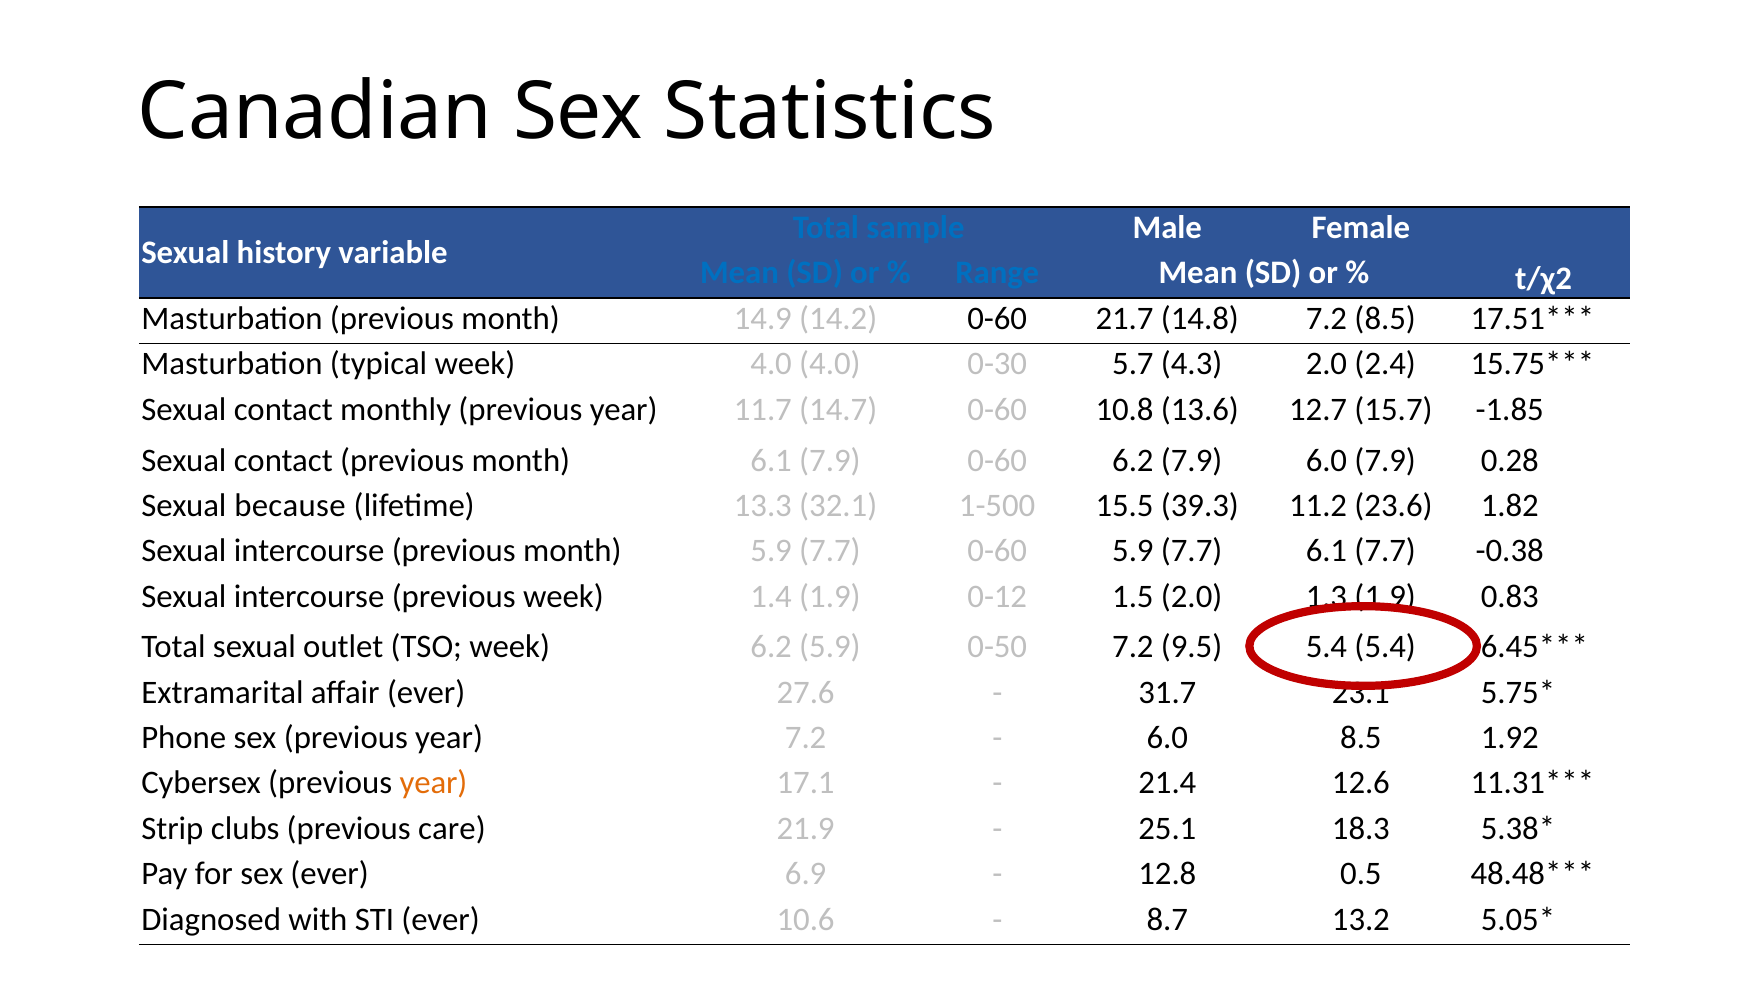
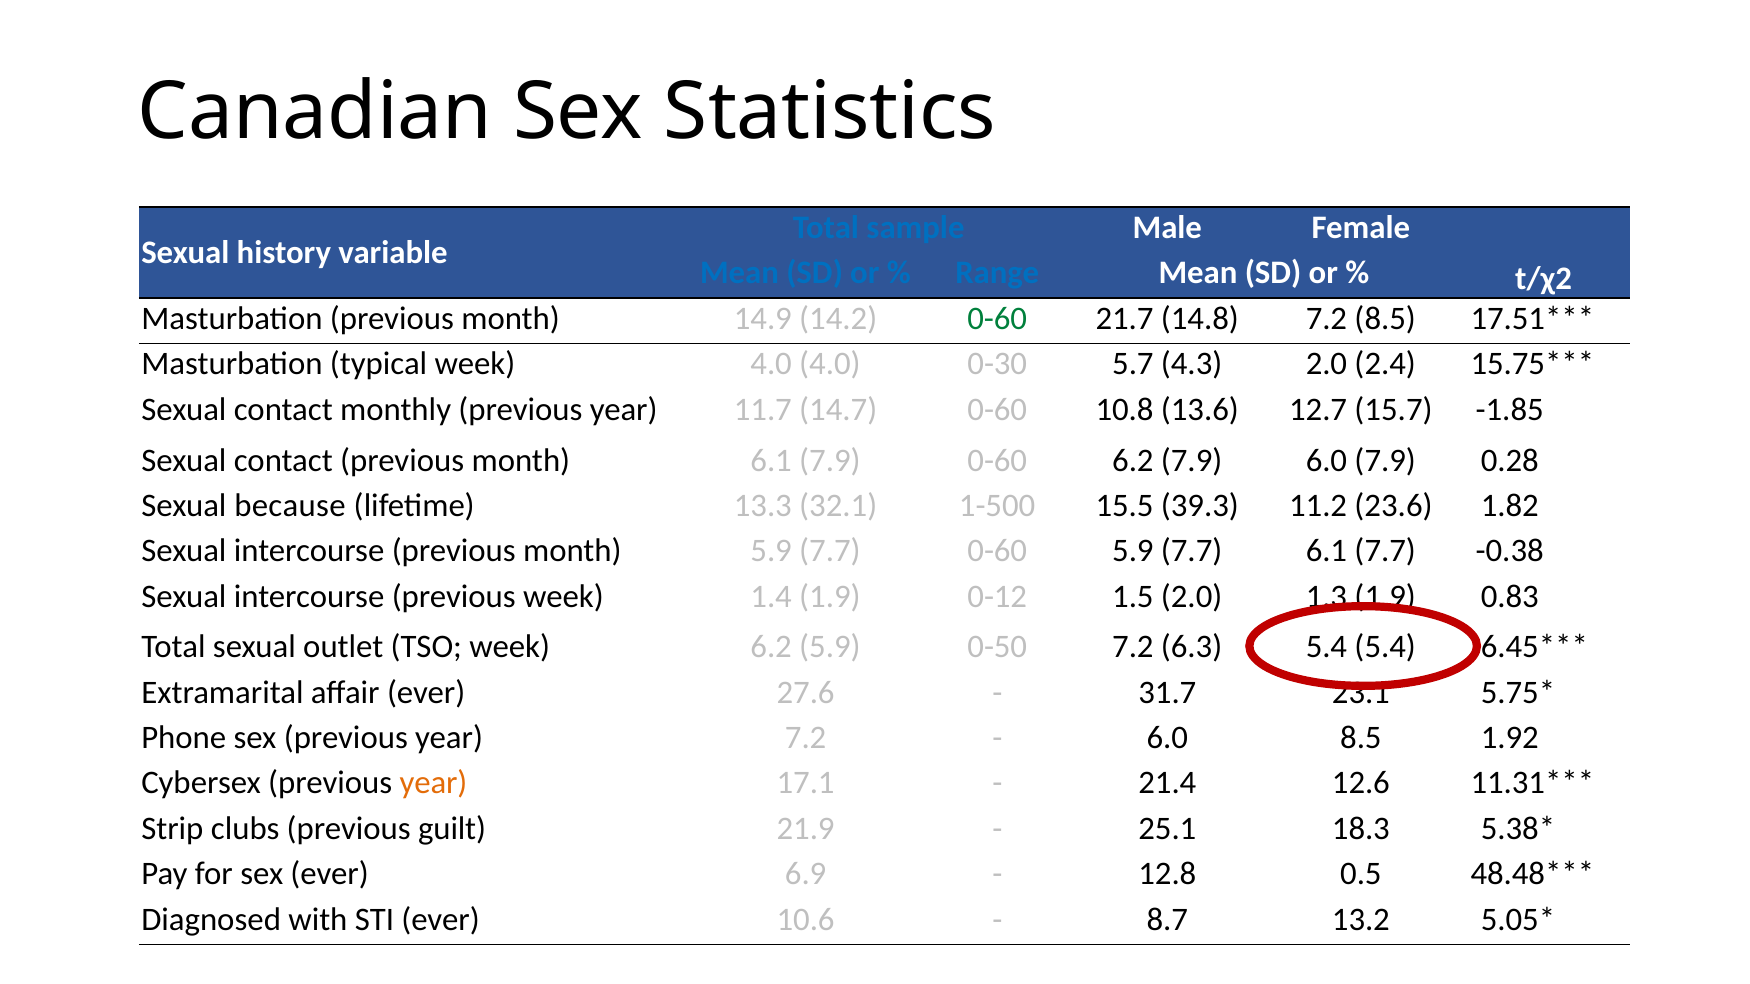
0-60 colour: black -> green (997, 319)
9.5: 9.5 -> 6.3 (1192, 647)
care: care -> guilt (452, 829)
